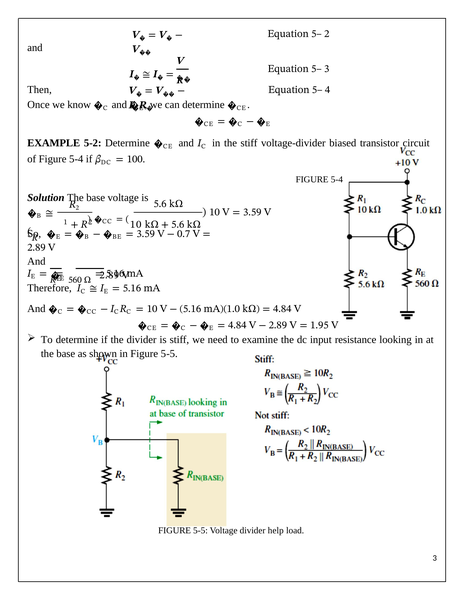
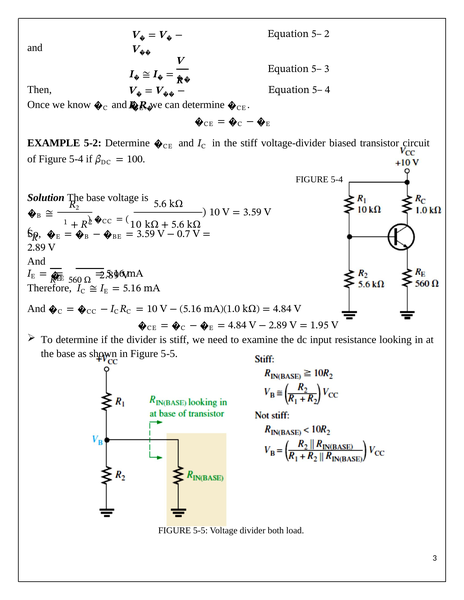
help: help -> both (276, 531)
